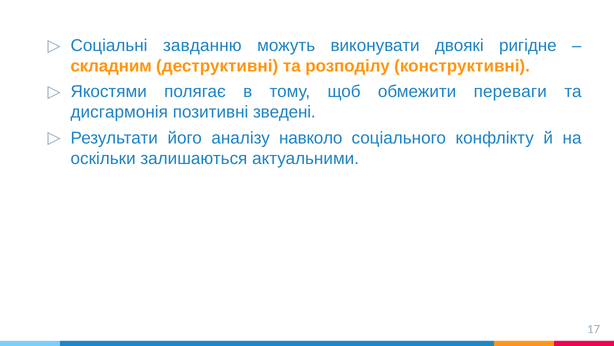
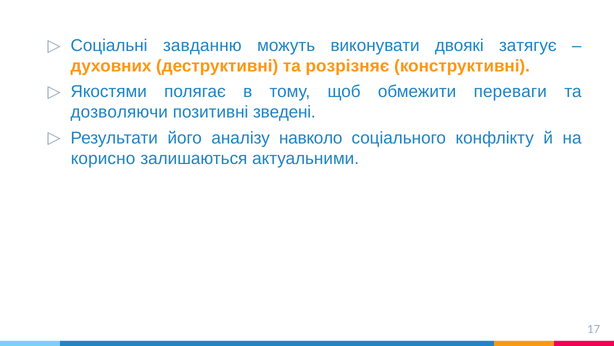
ригідне: ригідне -> затягує (528, 46)
складним: складним -> духовних (111, 66)
розподілу: розподілу -> розрізняє (347, 66)
дисгармонія: дисгармонія -> дозволяючи (119, 112)
оскільки: оскільки -> корисно (103, 158)
